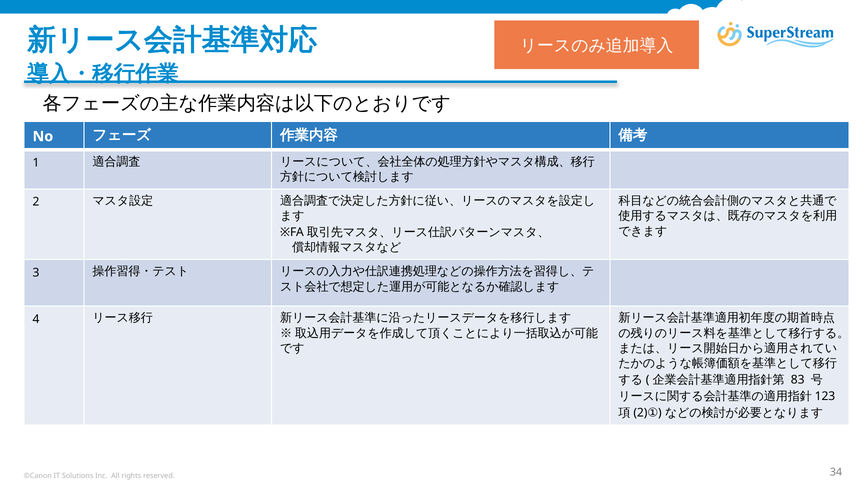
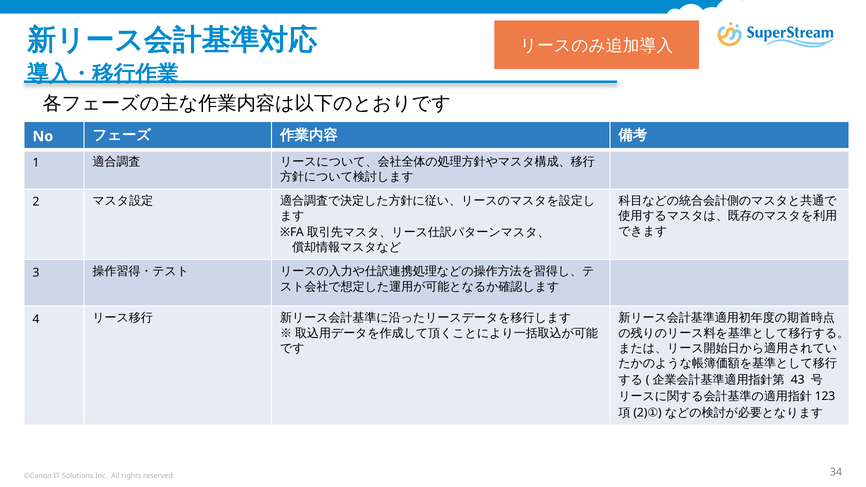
83: 83 -> 43 (798, 380)
